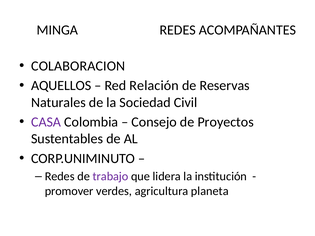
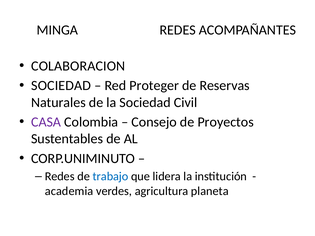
AQUELLOS: AQUELLOS -> SOCIEDAD (61, 86)
Relación: Relación -> Proteger (154, 86)
trabajo colour: purple -> blue (110, 177)
promover: promover -> academia (69, 191)
